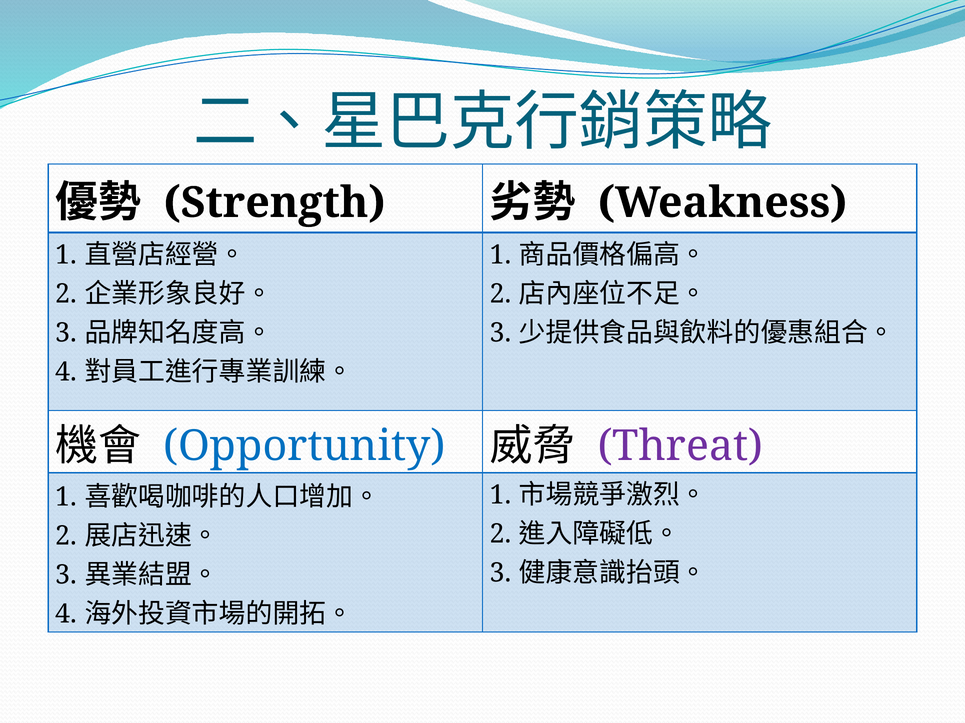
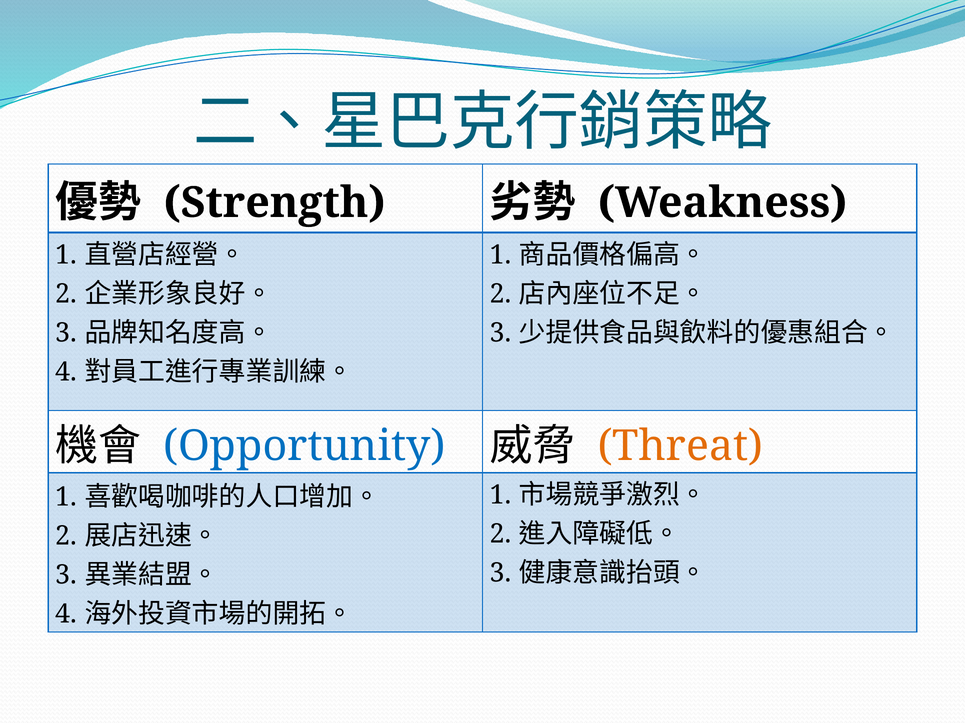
Threat colour: purple -> orange (680, 447)
